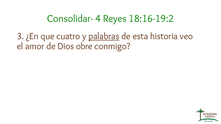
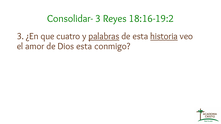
Consolidar- 4: 4 -> 3 (98, 19)
historia underline: none -> present (164, 36)
Dios obre: obre -> esta (84, 46)
